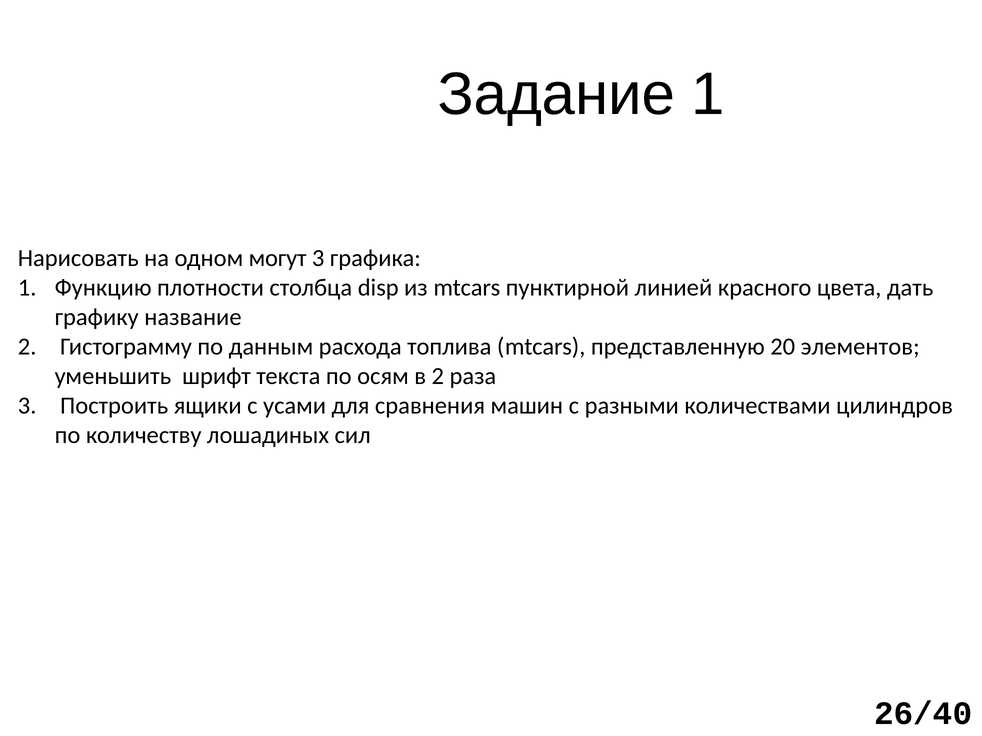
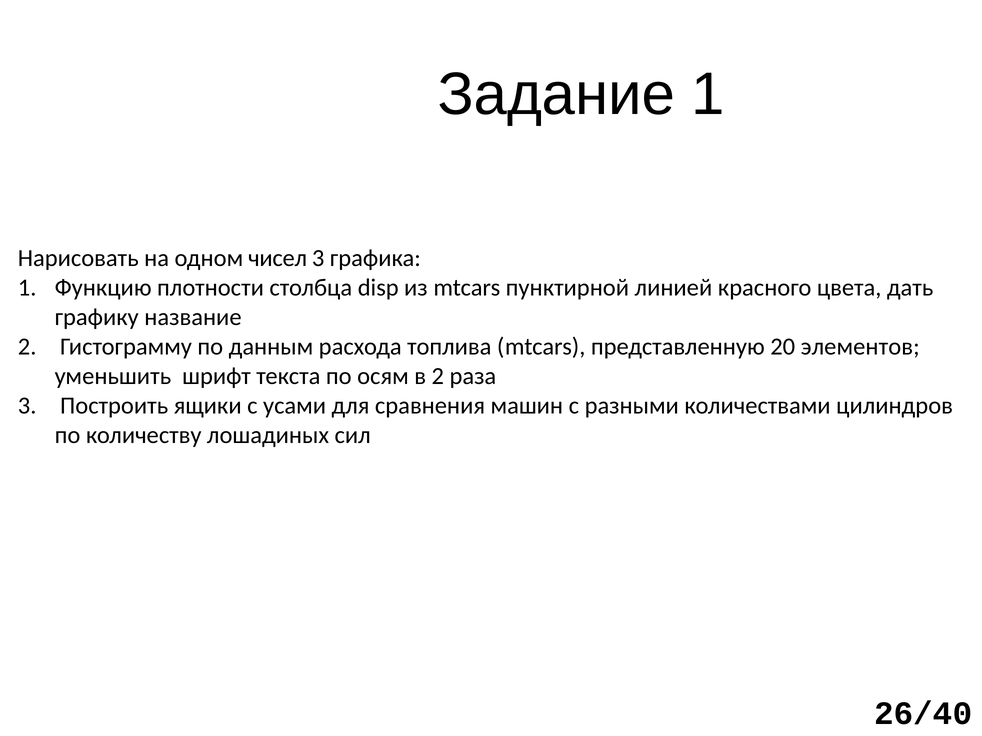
могут: могут -> чисел (278, 259)
